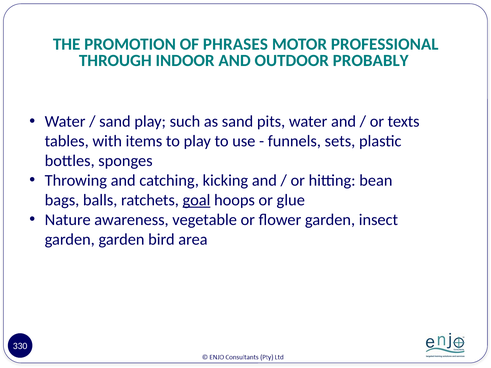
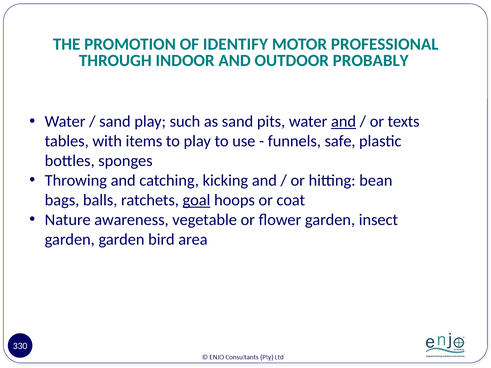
PHRASES: PHRASES -> IDENTIFY (235, 44)
and underline: none -> present (344, 122)
sets: sets -> safe (340, 141)
glue: glue -> coat (291, 200)
